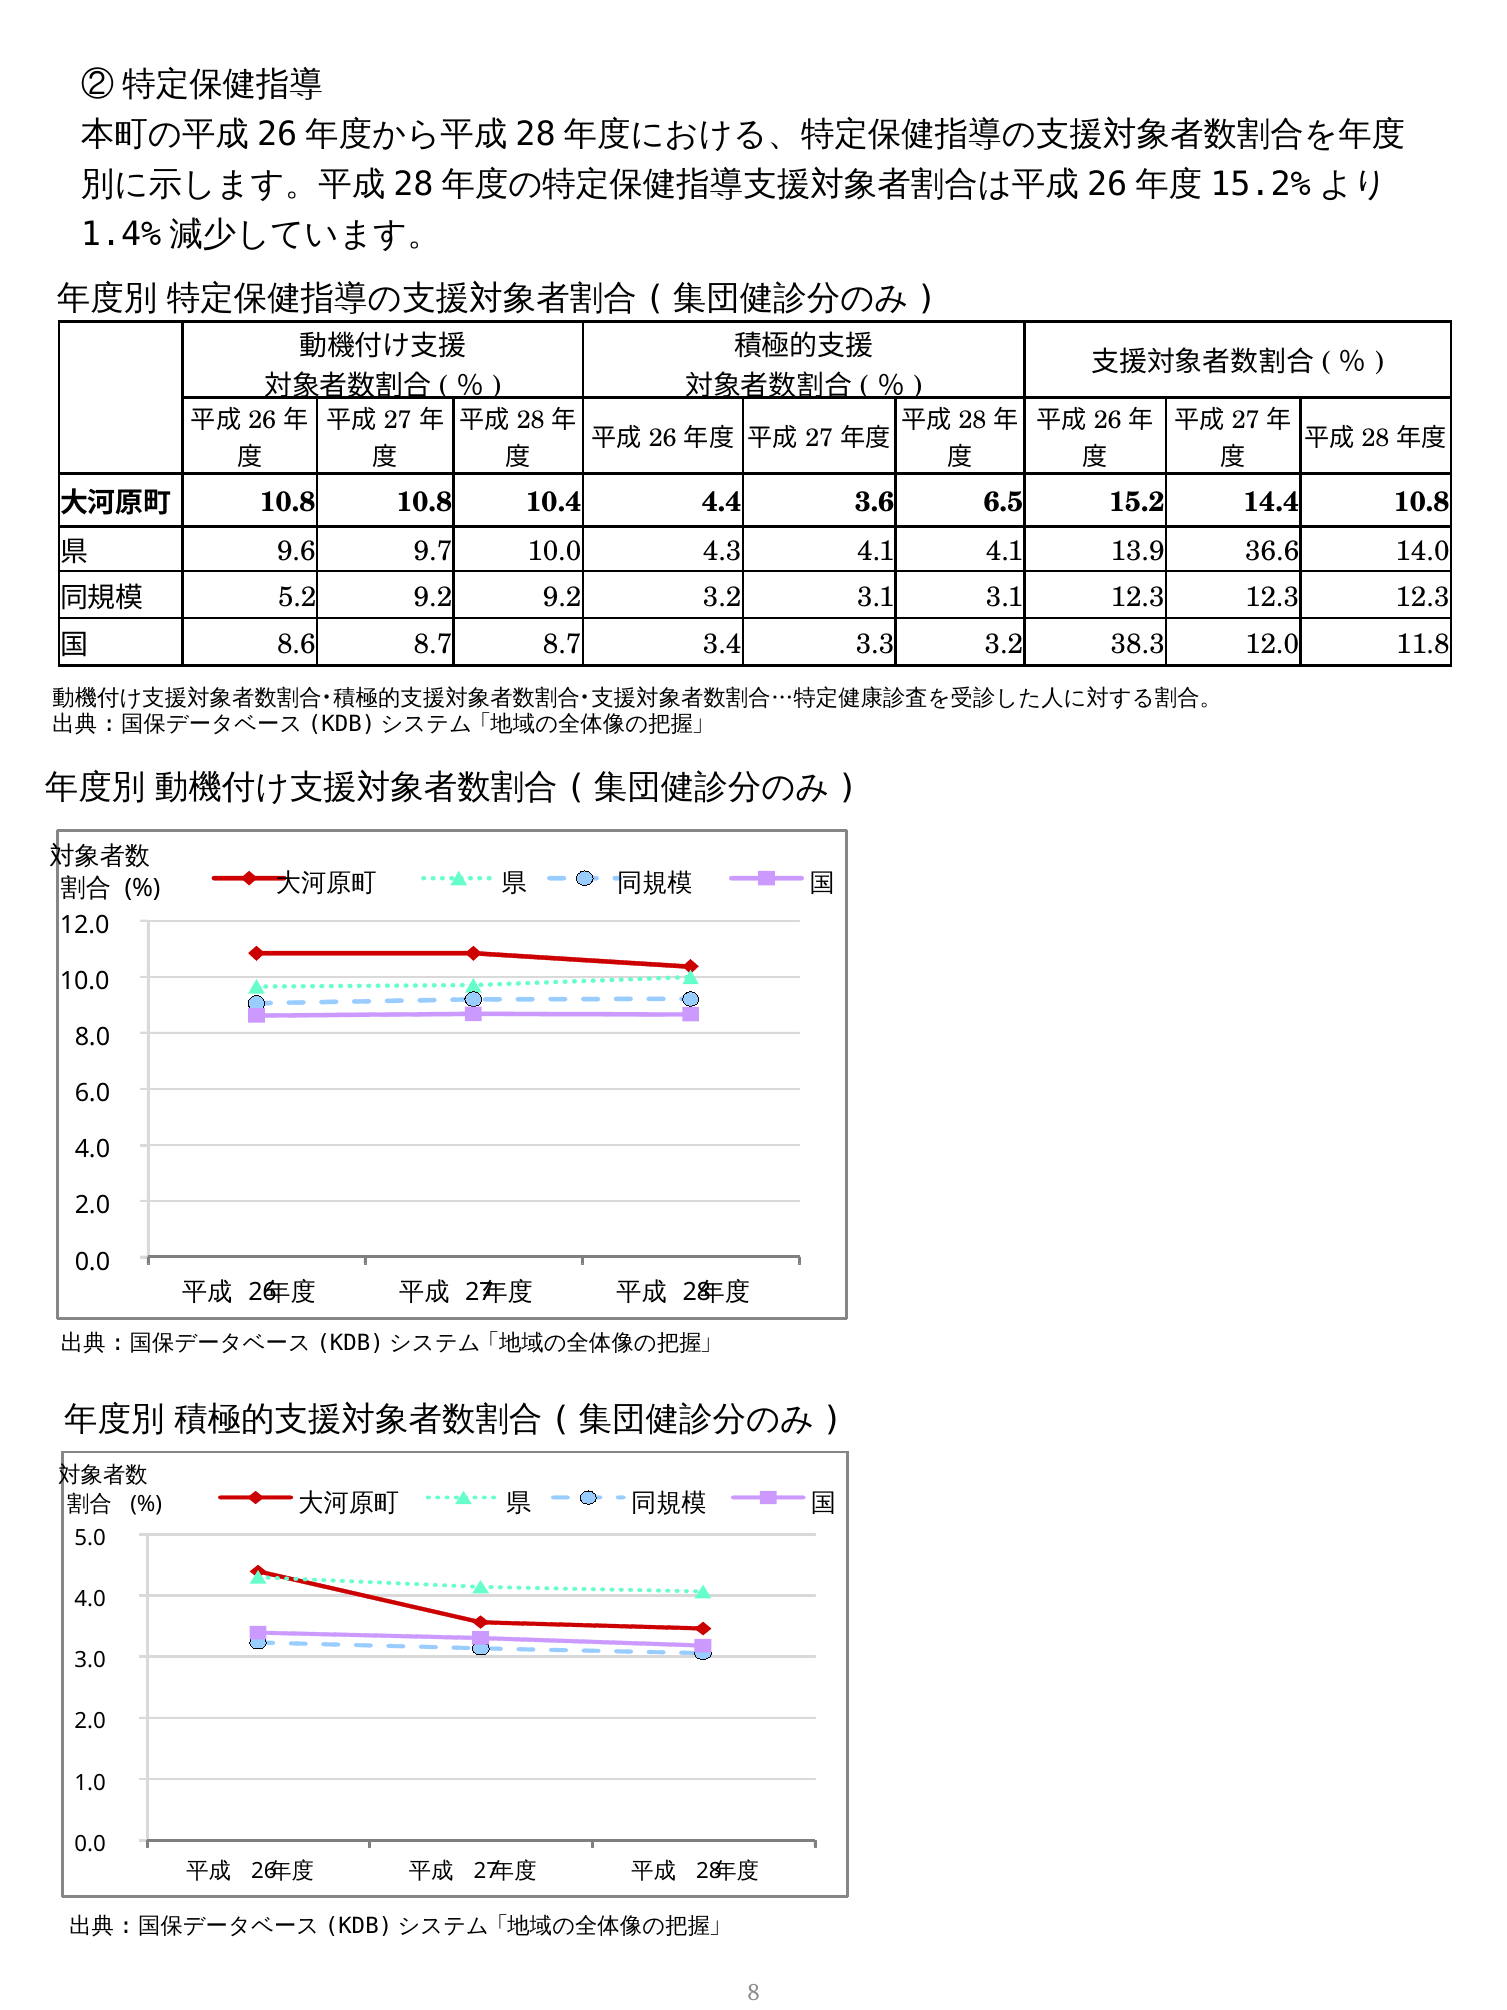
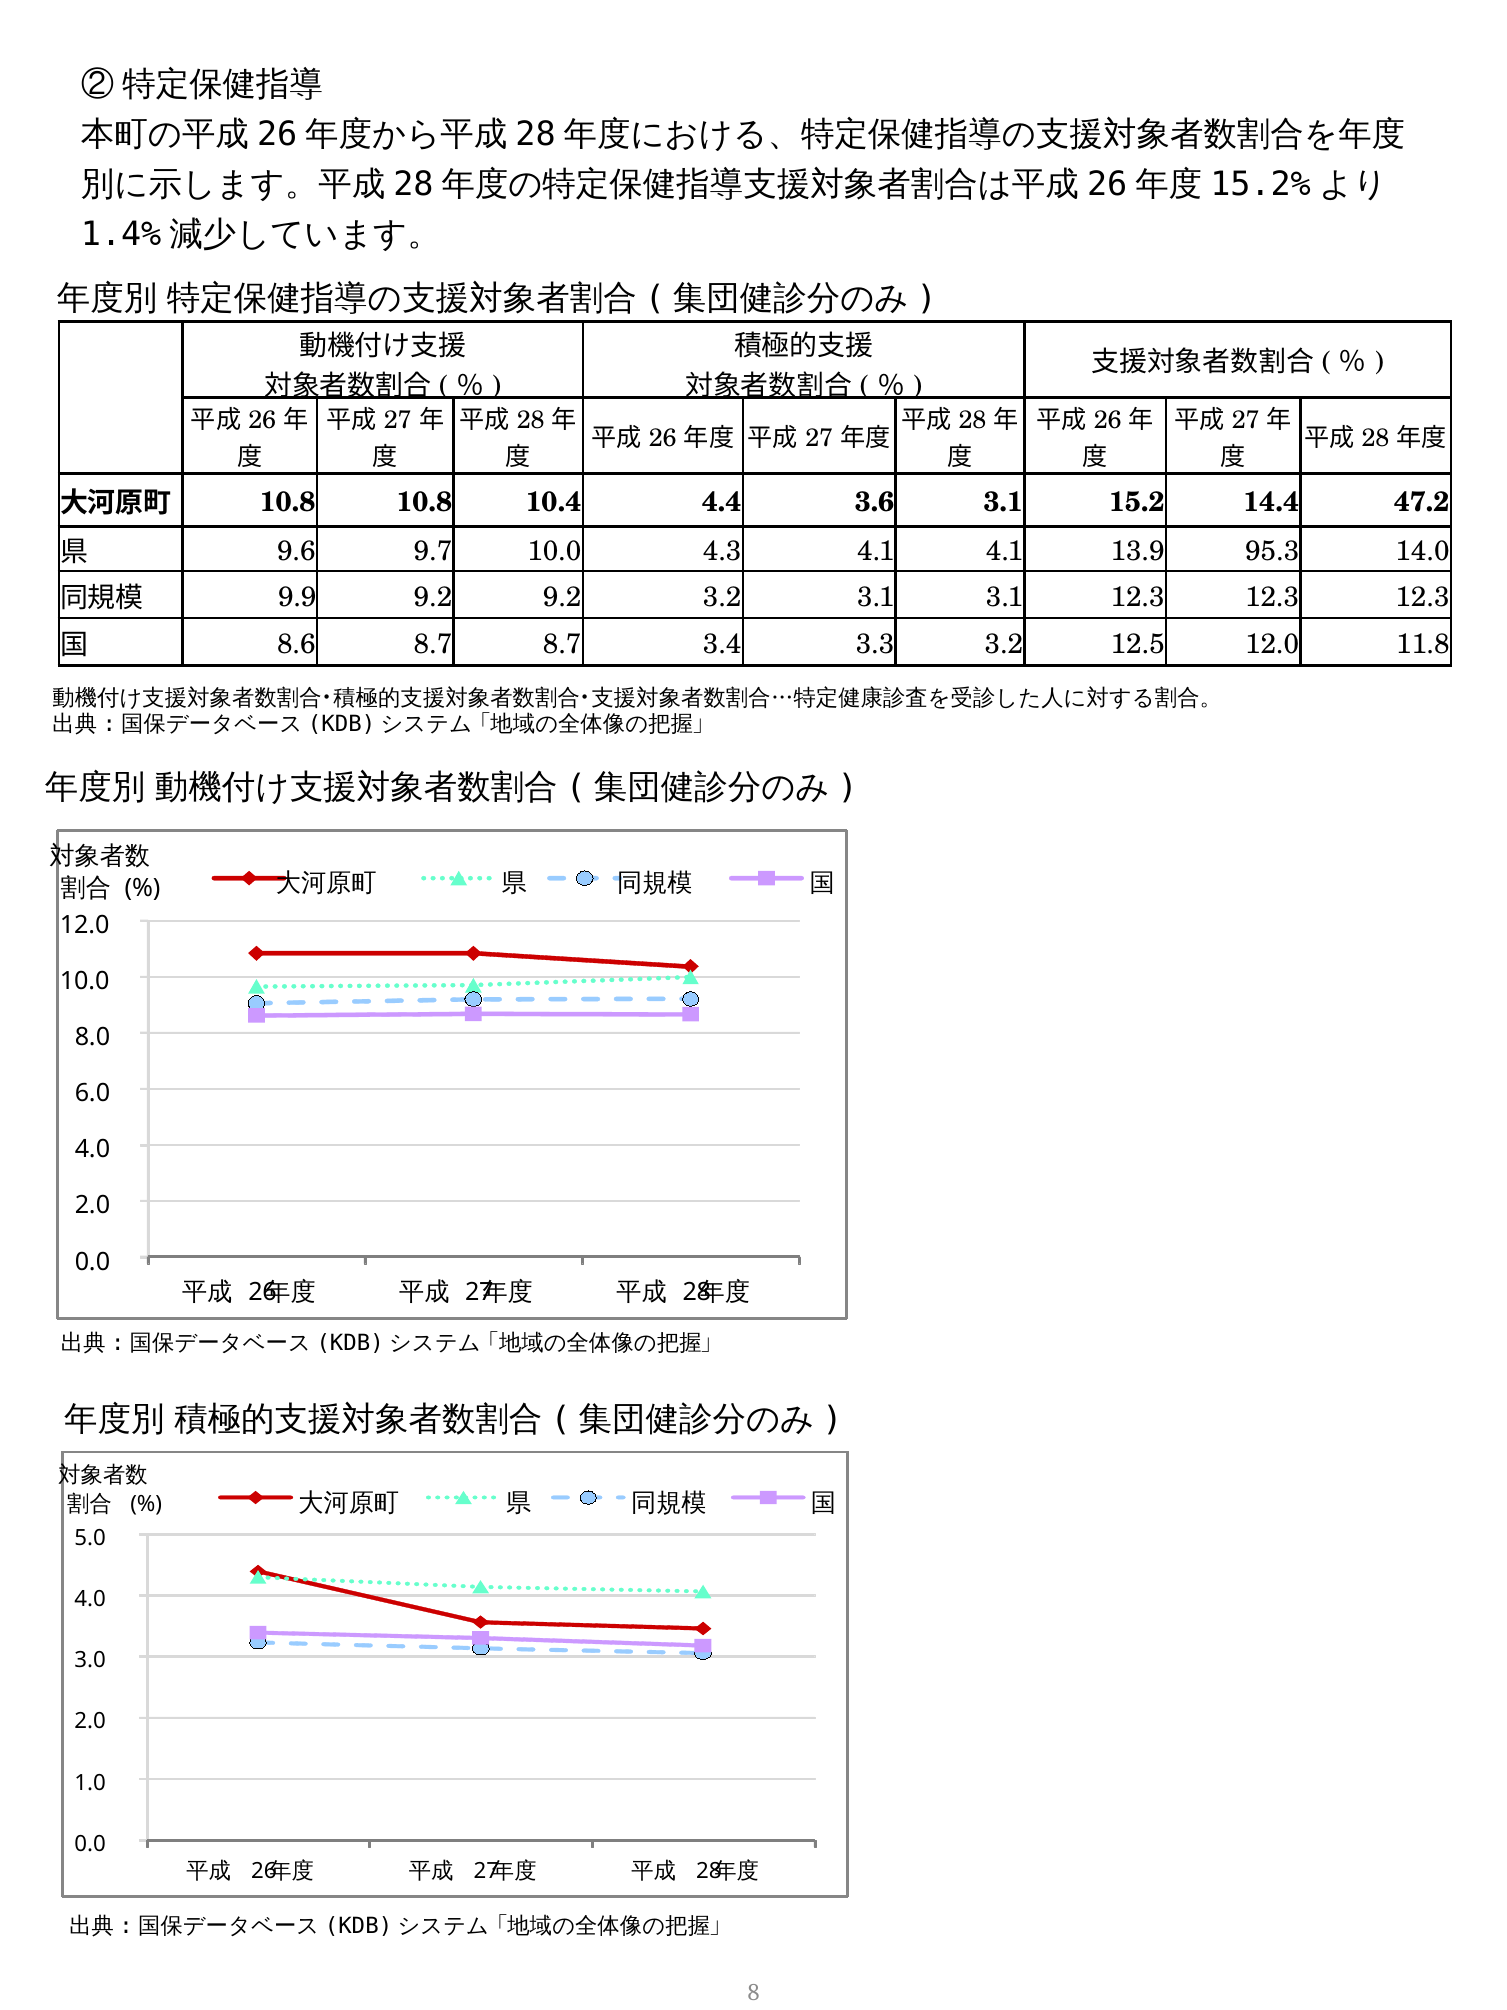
3.6 6.5: 6.5 -> 3.1 (1003, 502)
14.4 10.8: 10.8 -> 47.2 (1422, 502)
36.6: 36.6 -> 95.3 (1272, 551)
5.2: 5.2 -> 9.9 (297, 597)
38.3: 38.3 -> 12.5 (1138, 644)
